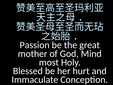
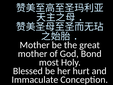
Passion: Passion -> Mother (35, 45)
Mind: Mind -> Bond (91, 54)
